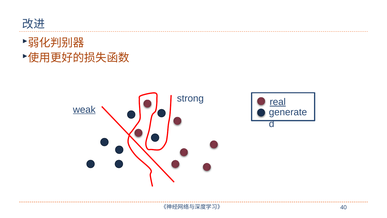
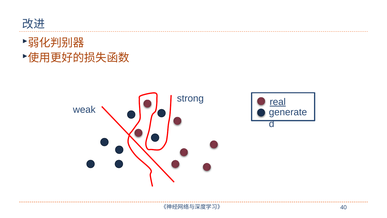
weak underline: present -> none (84, 109)
